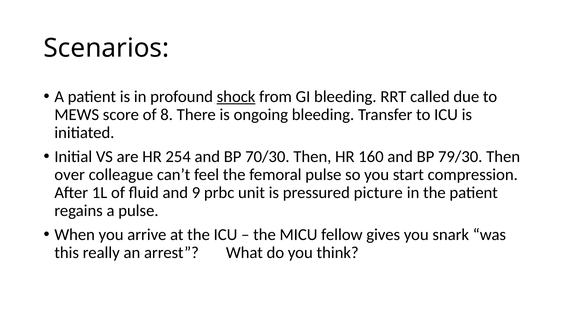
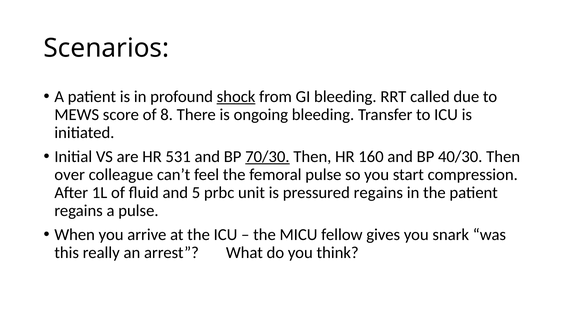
254: 254 -> 531 (178, 157)
70/30 underline: none -> present (267, 157)
79/30: 79/30 -> 40/30 (460, 157)
9: 9 -> 5 (196, 193)
pressured picture: picture -> regains (378, 193)
